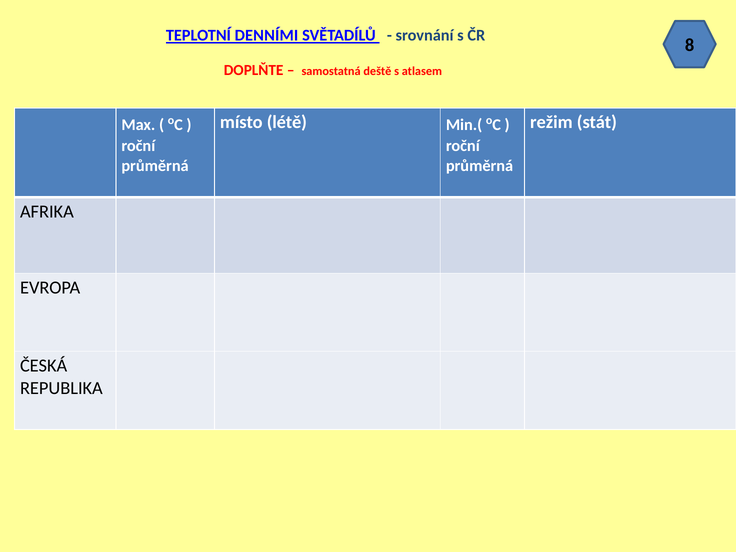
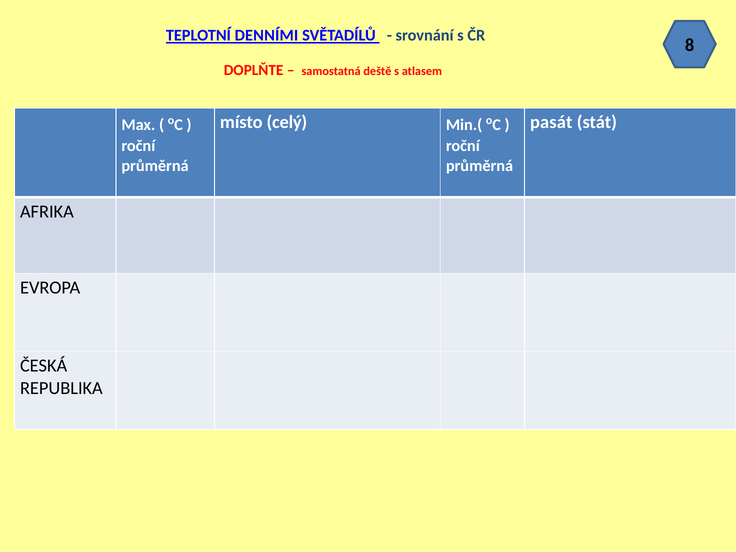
létě: létě -> celý (287, 122)
režim: režim -> pasát (551, 122)
